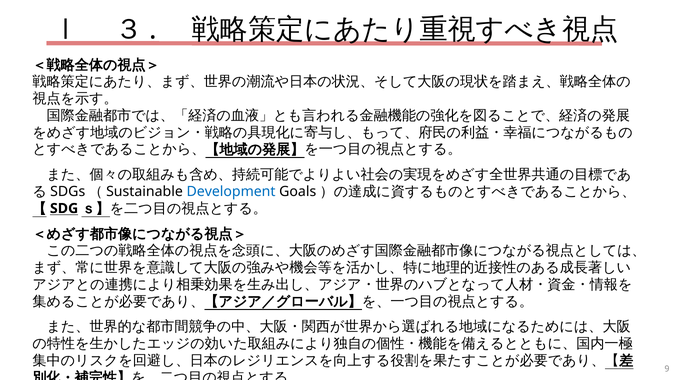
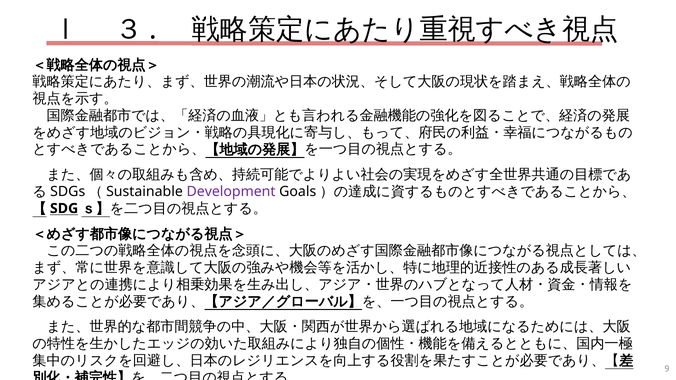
Development colour: blue -> purple (231, 192)
